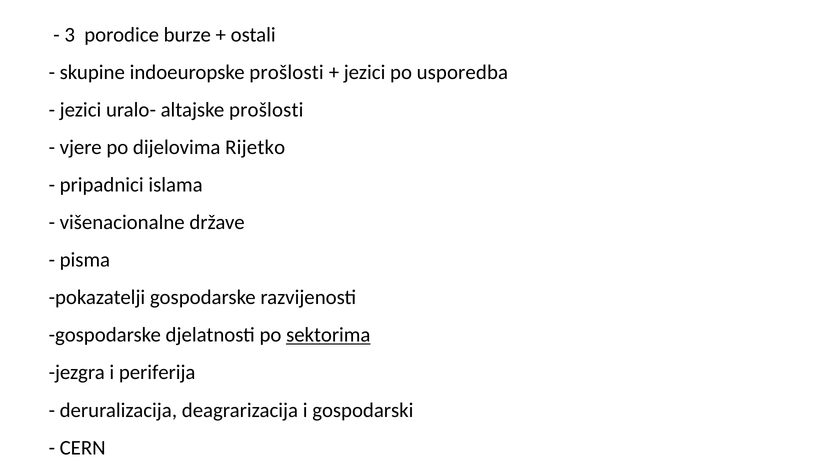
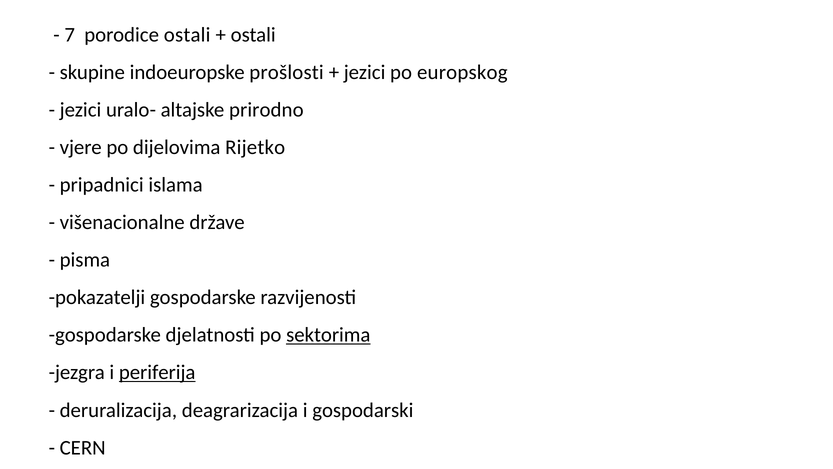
3: 3 -> 7 (70, 35)
porodice burze: burze -> ostali (187, 35)
usporedba: usporedba -> europskog (462, 72)
altajske prošlosti: prošlosti -> prirodno (266, 110)
periferija underline: none -> present (157, 372)
